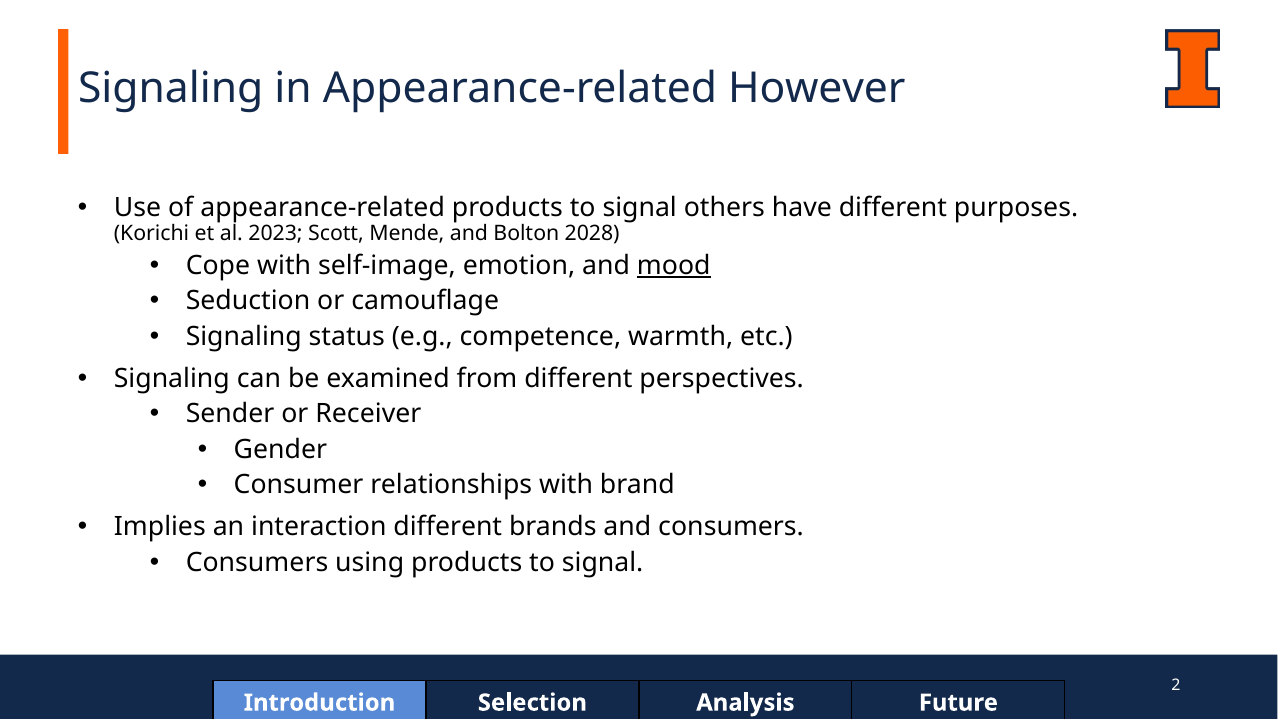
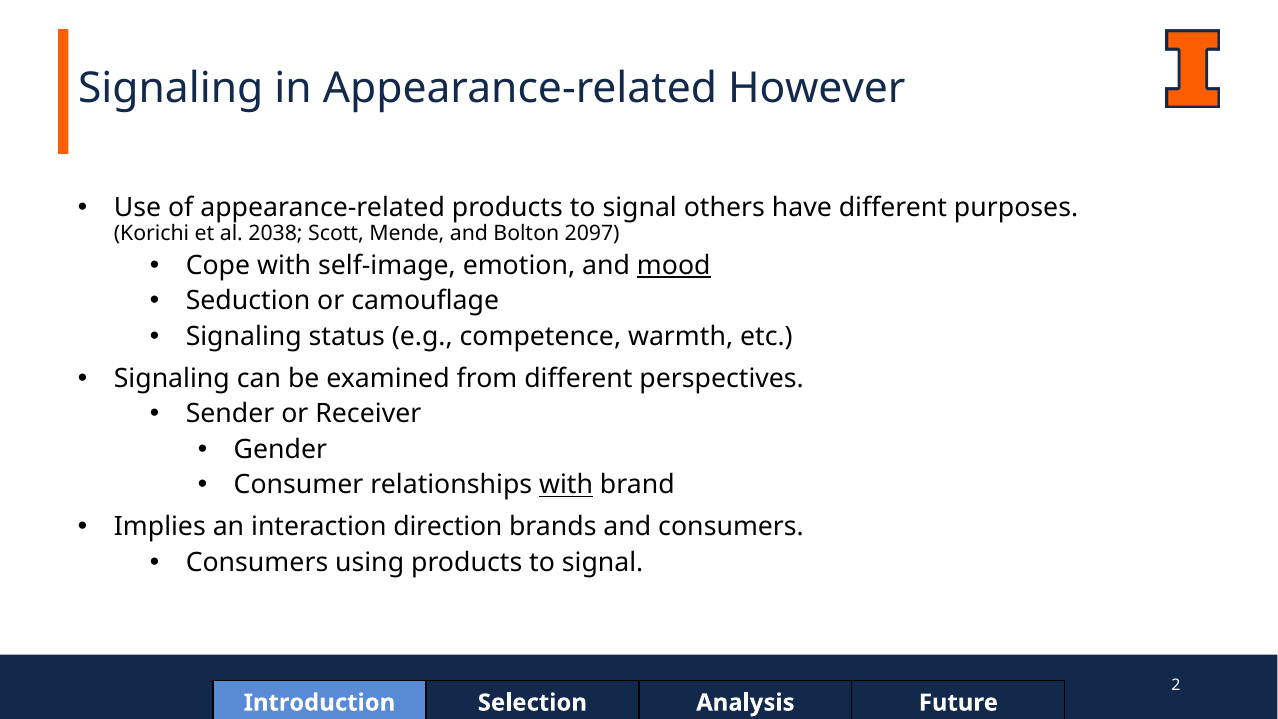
2023: 2023 -> 2038 (276, 233)
2028: 2028 -> 2097 (592, 233)
with underline: none -> present (566, 485)
interaction different: different -> direction (448, 527)
